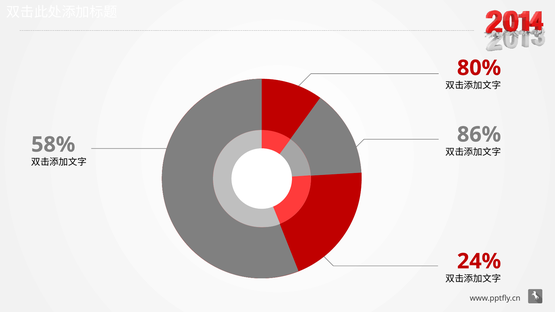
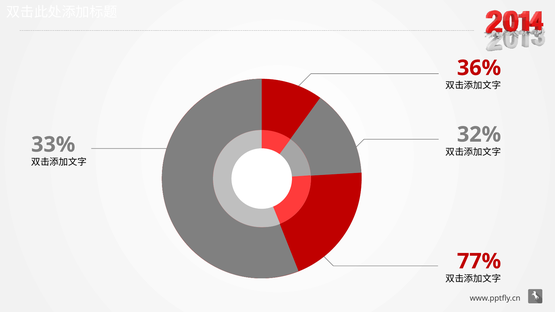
80%: 80% -> 36% (479, 68)
86%: 86% -> 32% (479, 135)
58%: 58% -> 33% (53, 145)
24%: 24% -> 77% (479, 261)
